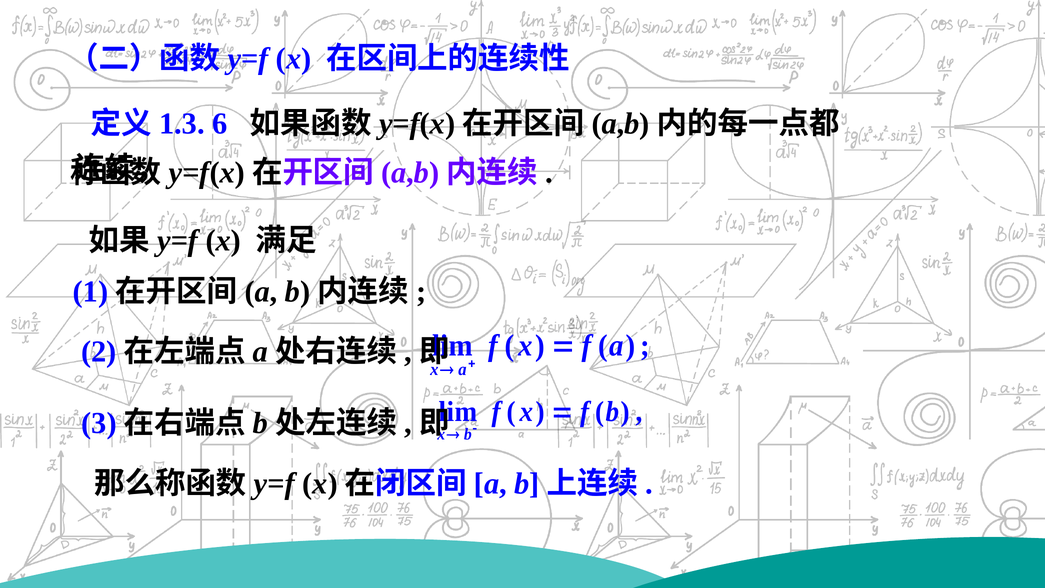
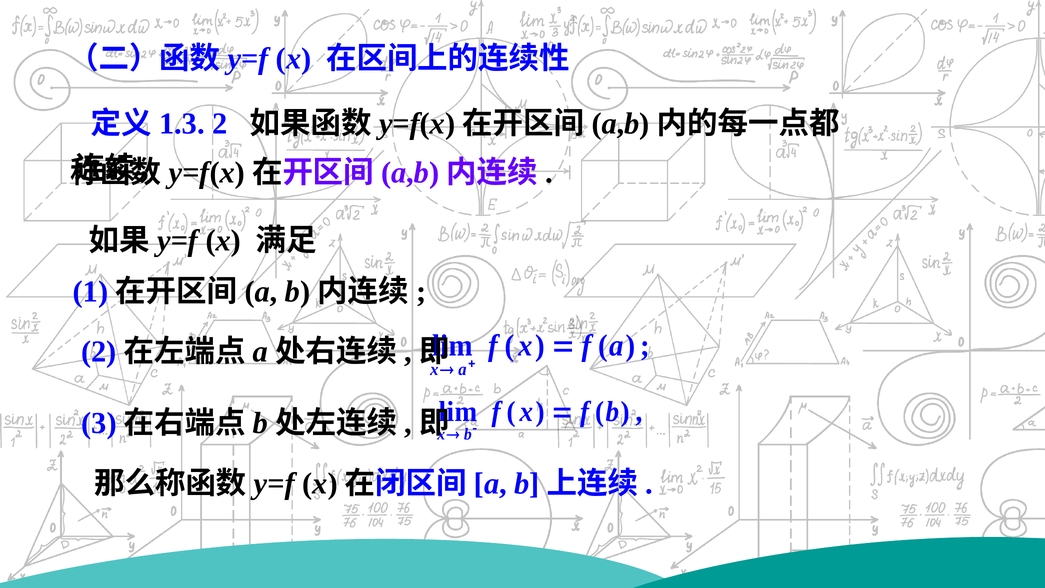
6: 6 -> 2 (220, 124)
